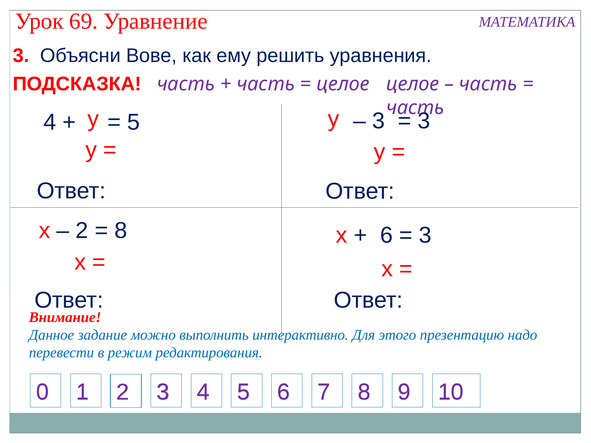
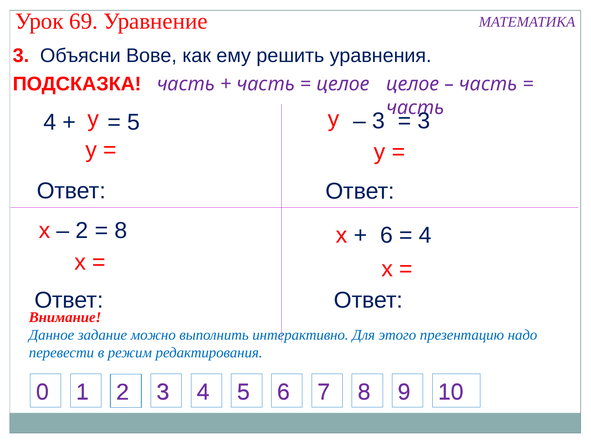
3: 3 -> 4 (425, 235)
